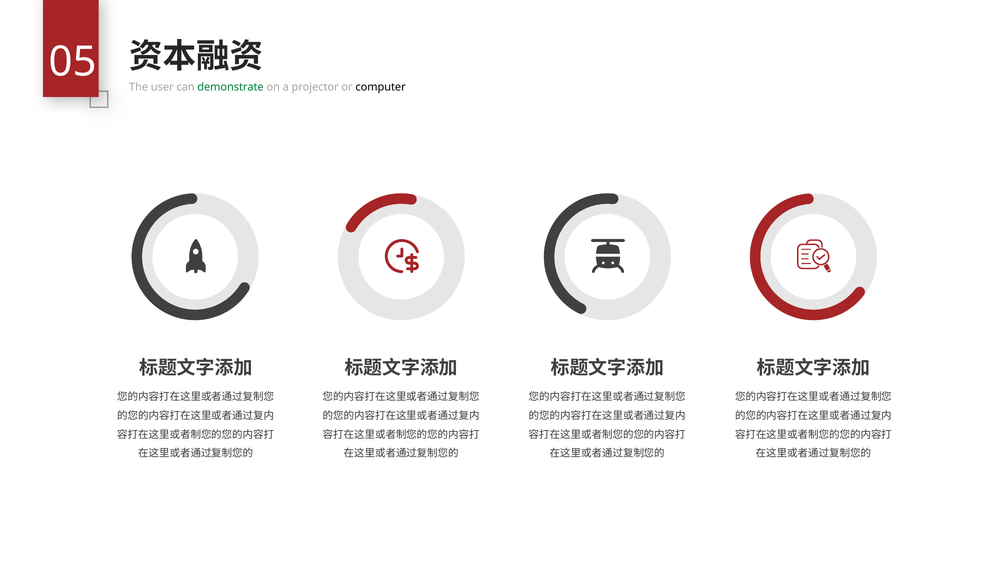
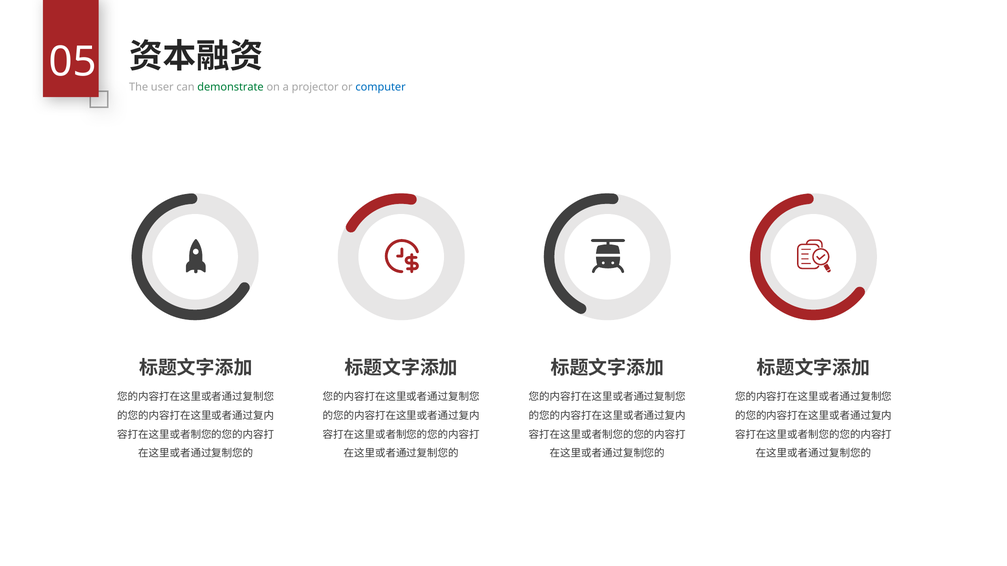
computer colour: black -> blue (381, 87)
